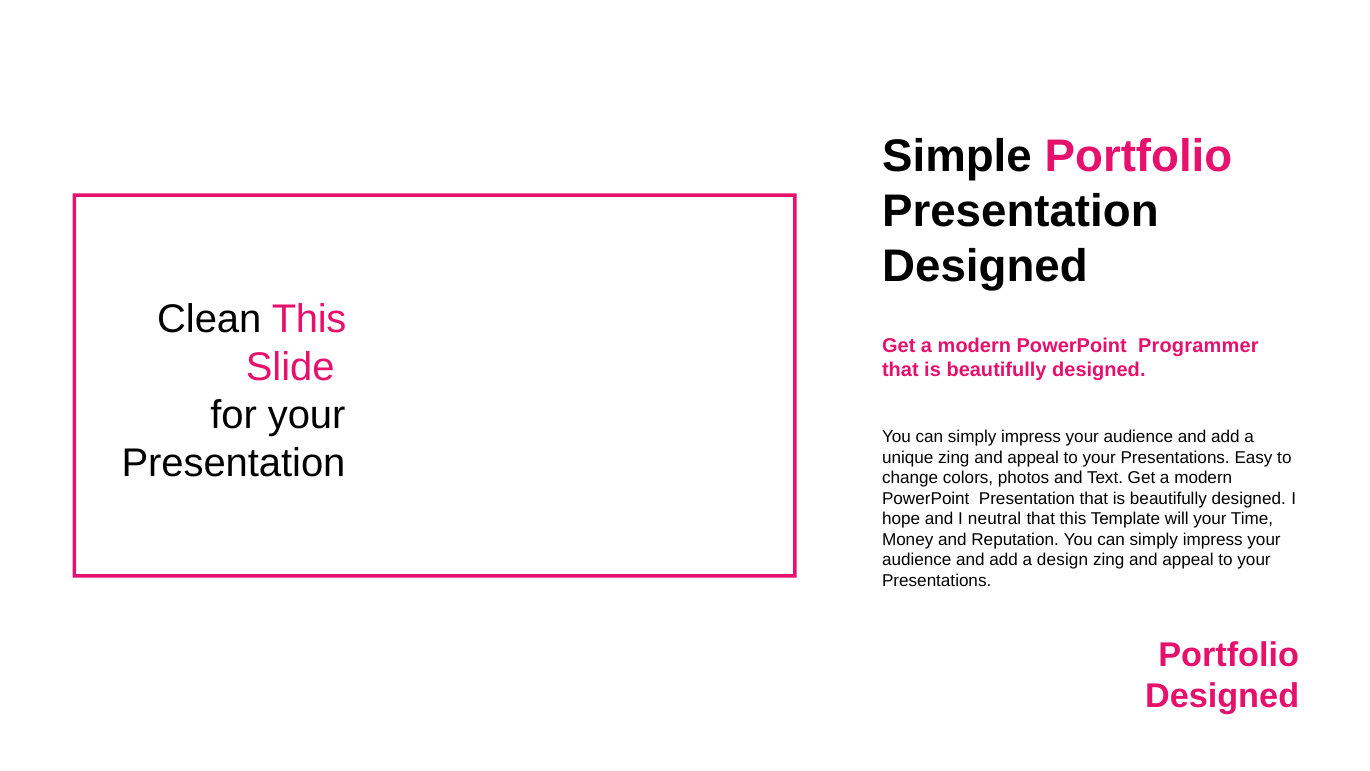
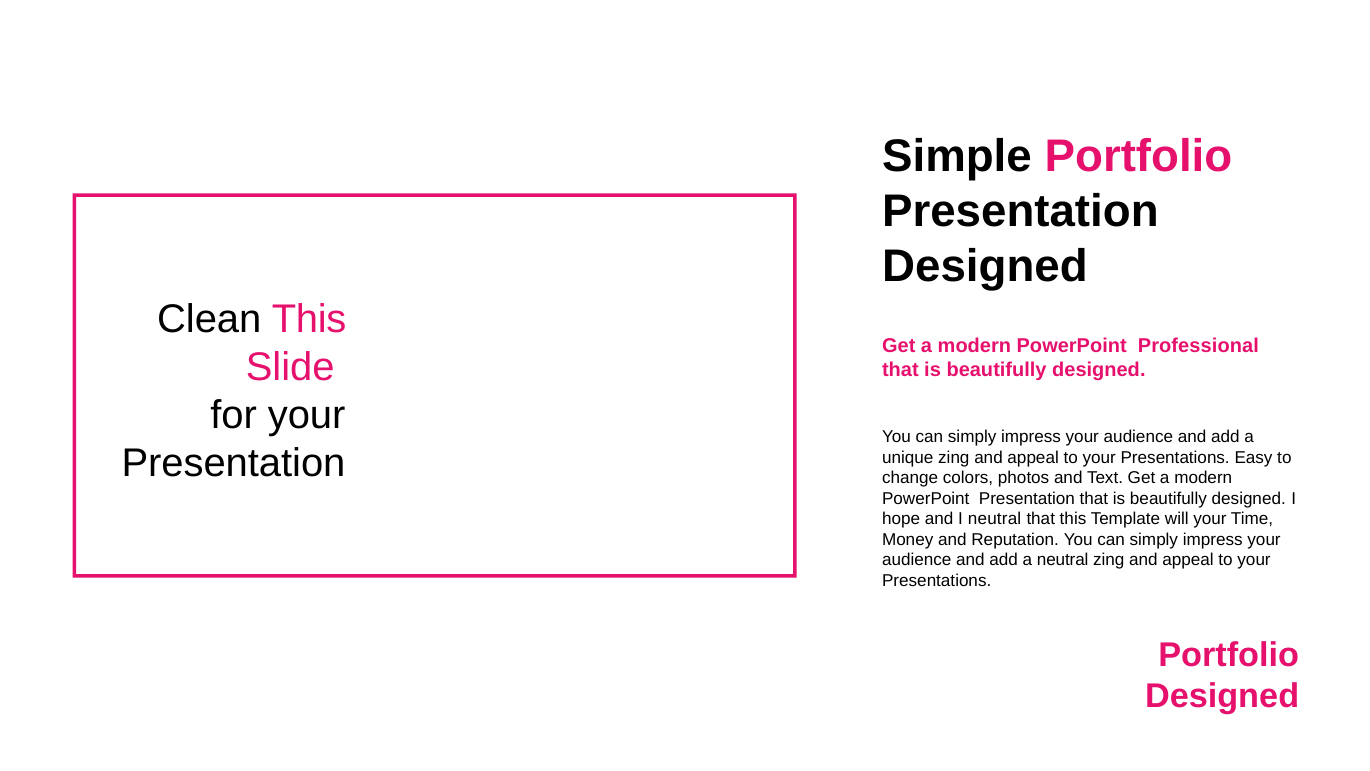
Programmer: Programmer -> Professional (1198, 346)
a design: design -> neutral (1063, 560)
